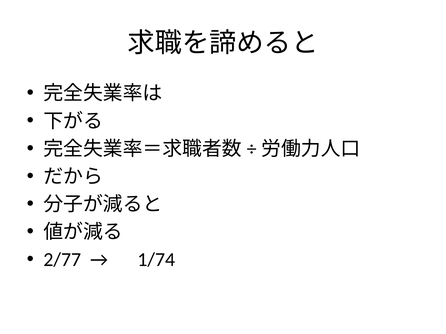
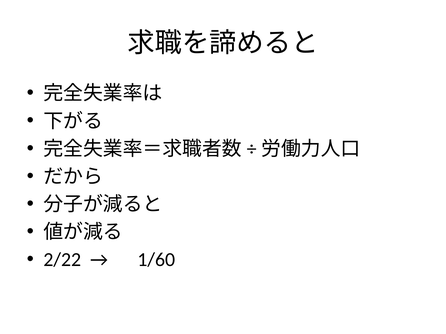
2/77: 2/77 -> 2/22 (62, 260)
1/74: 1/74 -> 1/60 (156, 260)
